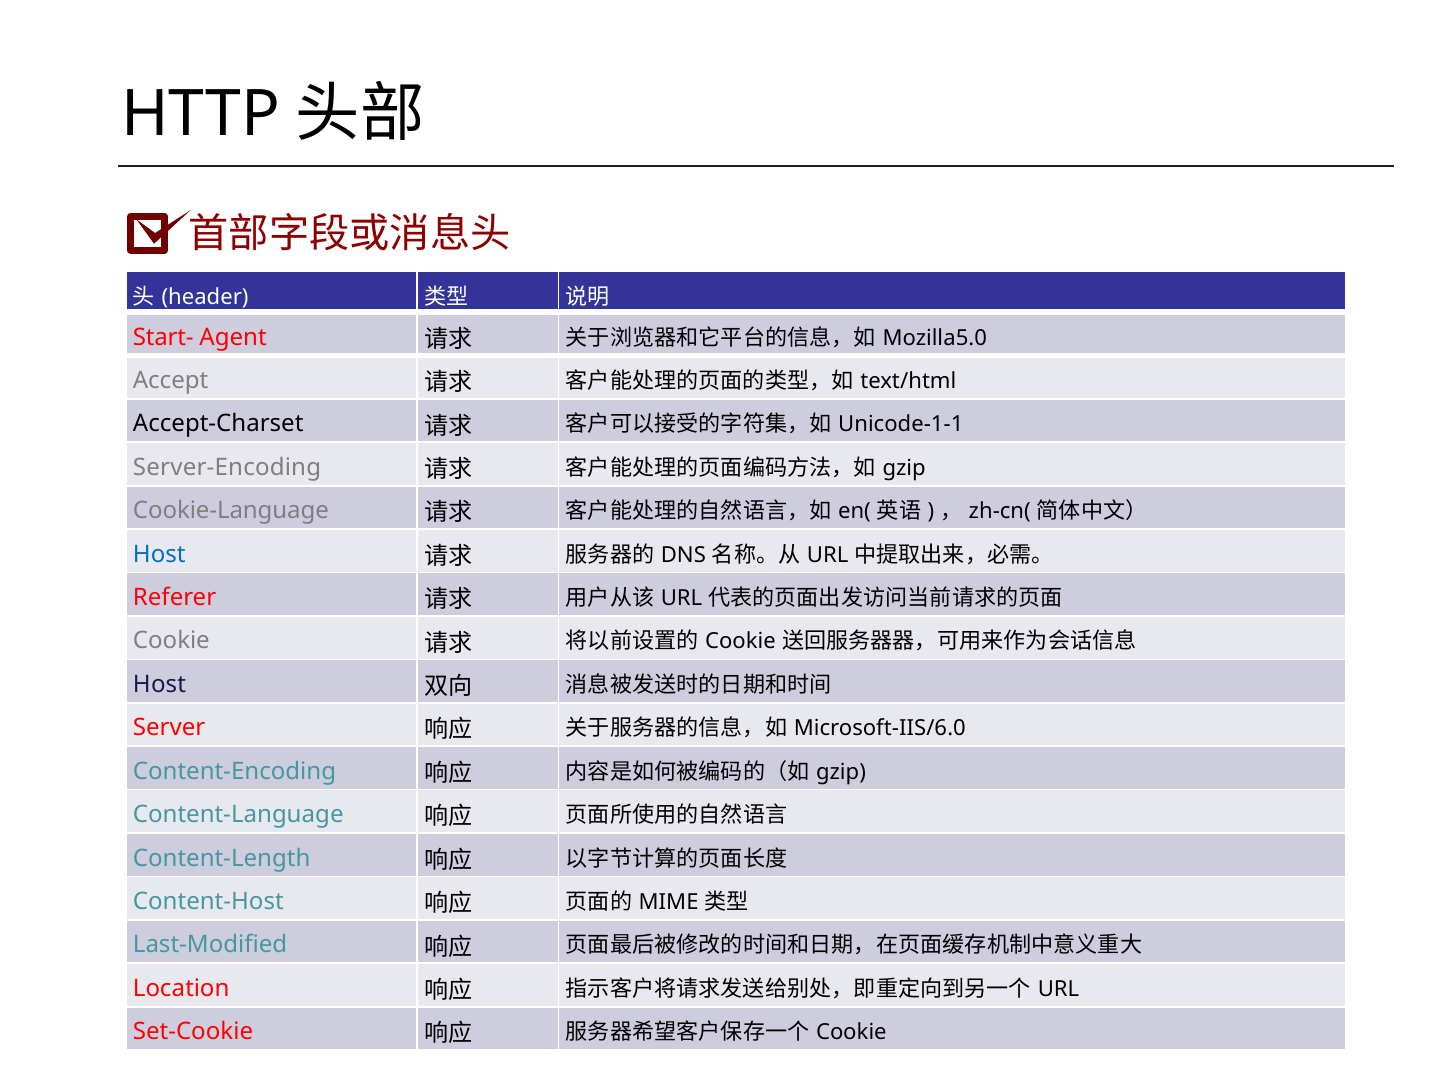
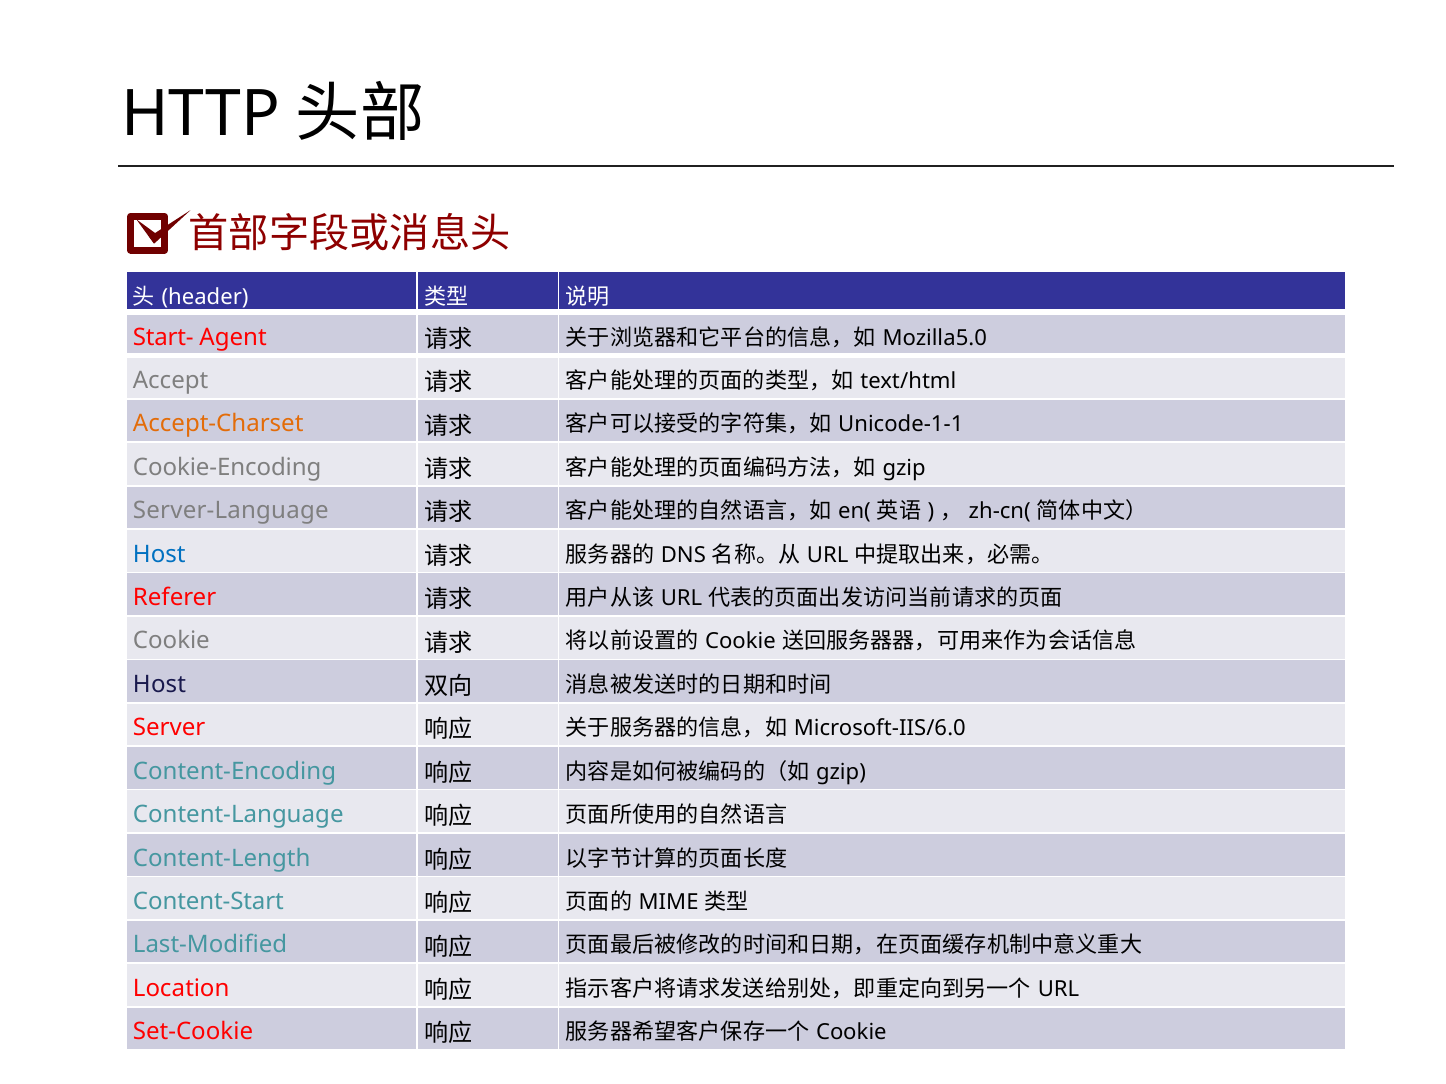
Accept-Charset colour: black -> orange (218, 424)
Server-Encoding: Server-Encoding -> Cookie-Encoding (227, 468)
Cookie-Language: Cookie-Language -> Server-Language (231, 511)
Content-Host: Content-Host -> Content-Start (208, 902)
